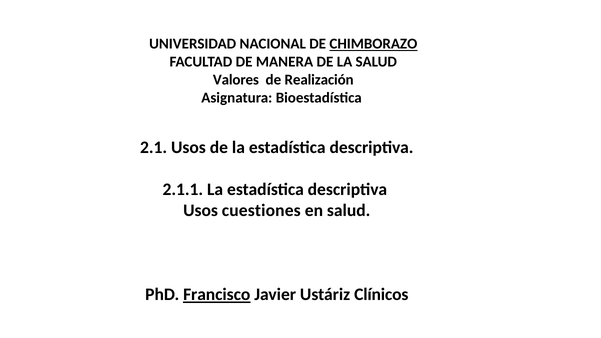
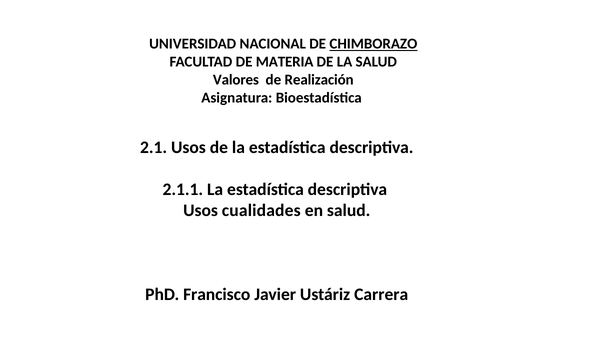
MANERA: MANERA -> MATERIA (285, 62)
cuestiones: cuestiones -> cualidades (261, 211)
Francisco underline: present -> none (217, 295)
Clínicos: Clínicos -> Carrera (381, 295)
